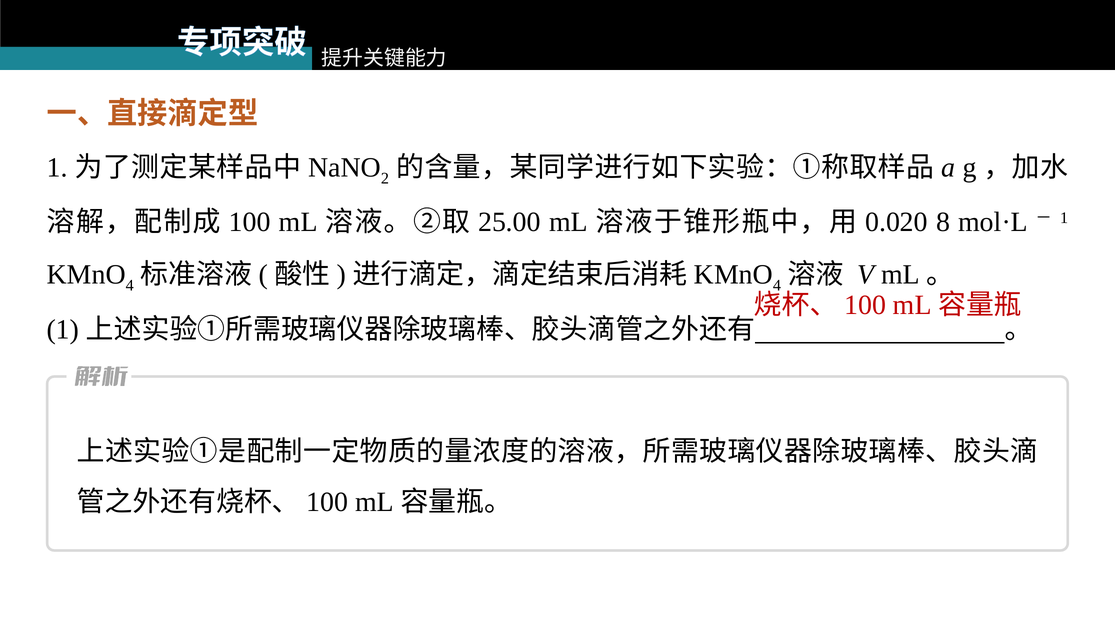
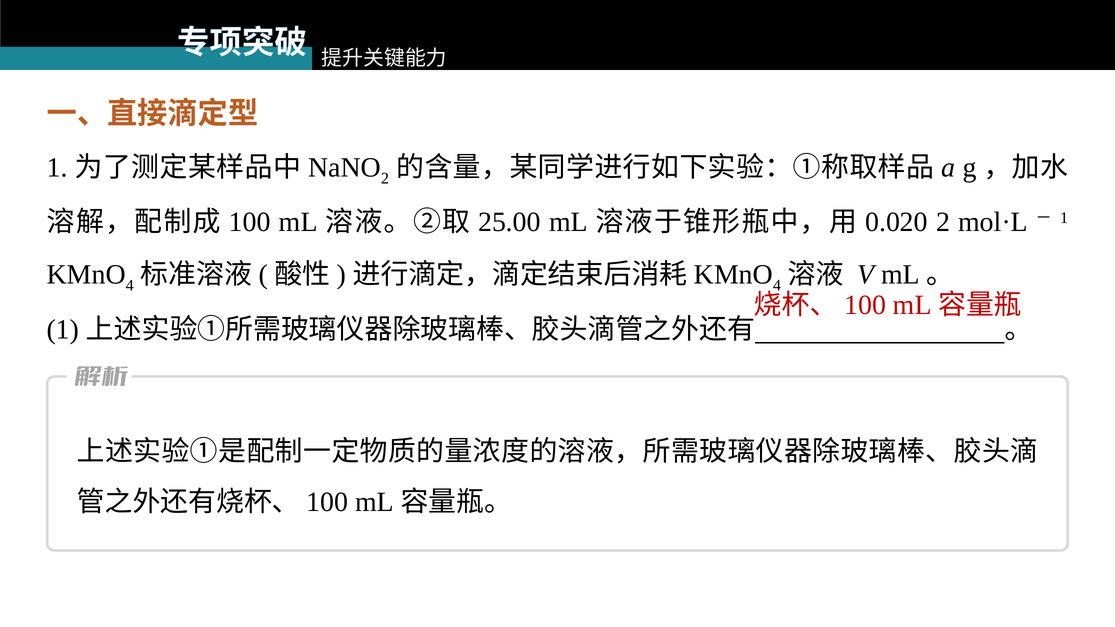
8: 8 -> 2 (943, 222)
